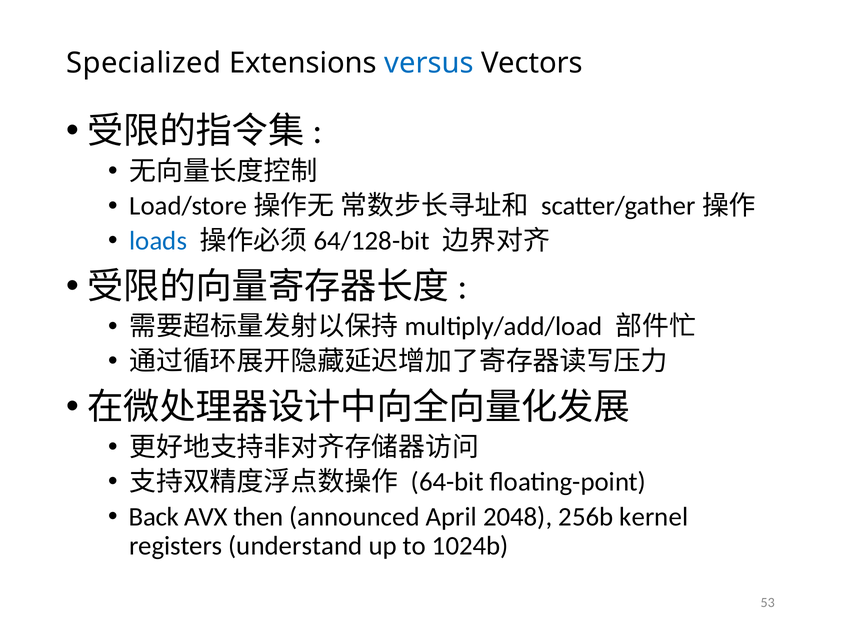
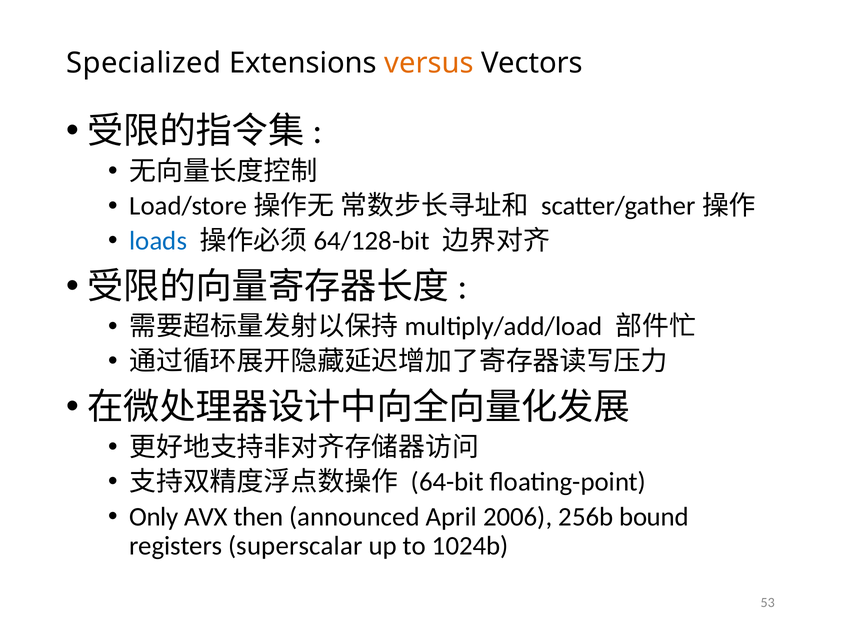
versus colour: blue -> orange (429, 63)
Back: Back -> Only (154, 517)
2048: 2048 -> 2006 (518, 517)
kernel: kernel -> bound (654, 517)
understand: understand -> superscalar (295, 546)
